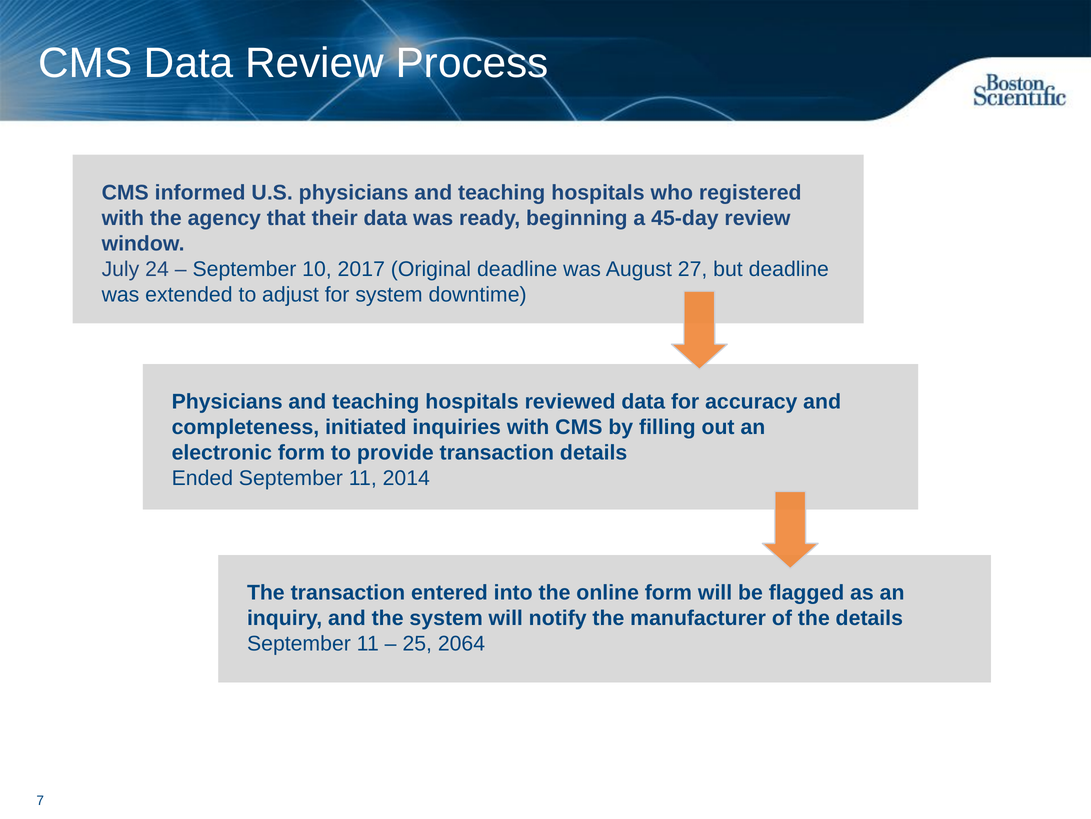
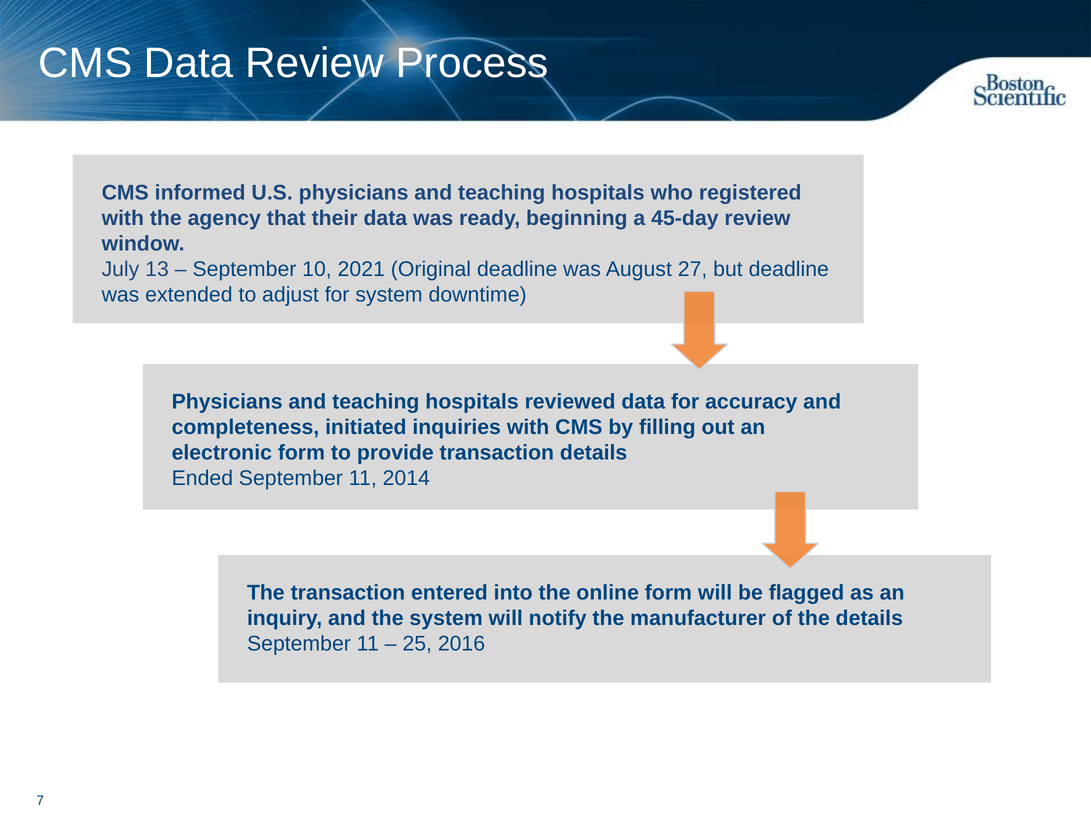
24: 24 -> 13 (157, 269)
2017: 2017 -> 2021 (361, 269)
2064: 2064 -> 2016 (461, 643)
